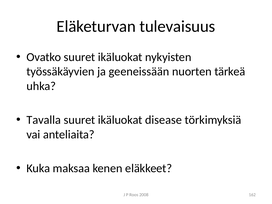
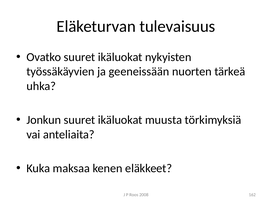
Tavalla: Tavalla -> Jonkun (44, 120)
disease: disease -> muusta (164, 120)
